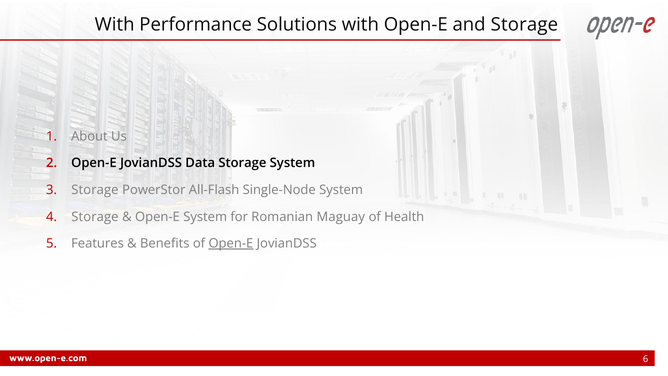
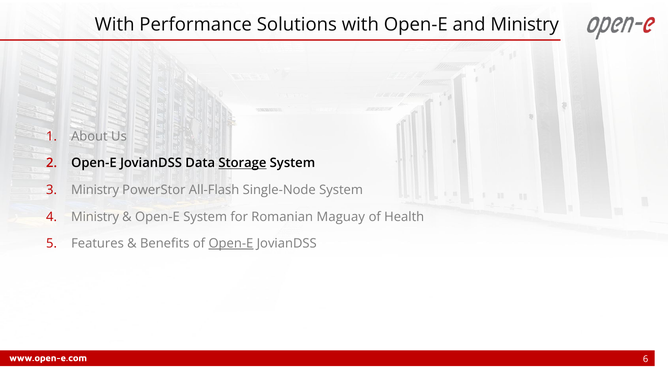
and Storage: Storage -> Ministry (525, 25)
Storage underline: none -> present (242, 163)
Storage: Storage -> Ministry (95, 190)
Storage: Storage -> Ministry (95, 217)
